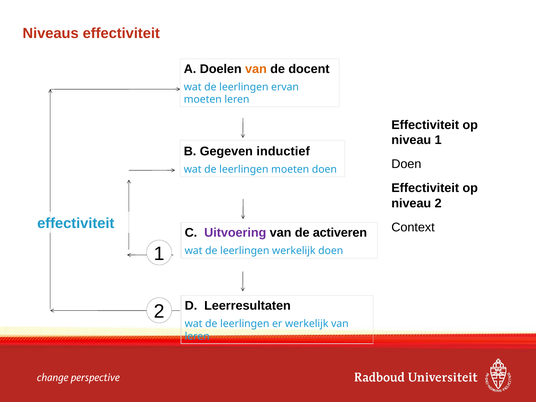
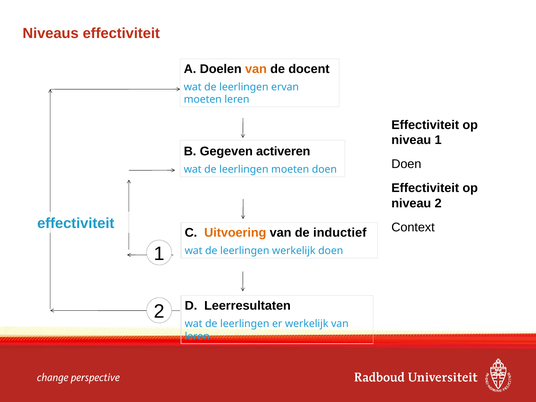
inductief: inductief -> activeren (283, 151)
Uitvoering colour: purple -> orange (235, 233)
activeren: activeren -> inductief (340, 233)
